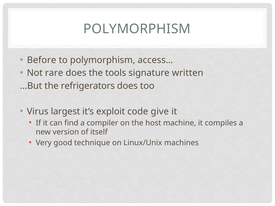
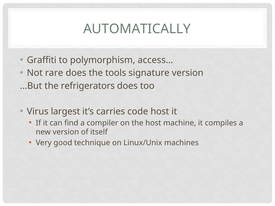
POLYMORPHISM: POLYMORPHISM -> AUTOMATICALLY (137, 29)
Before: Before -> Graffiti (42, 60)
signature written: written -> version (188, 73)
exploit: exploit -> carries (111, 112)
code give: give -> host (160, 112)
